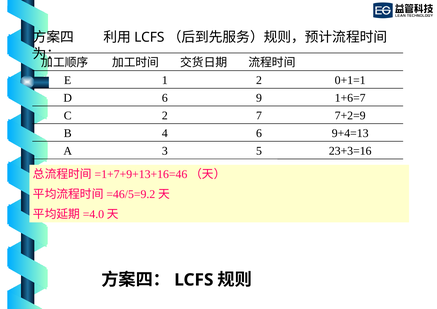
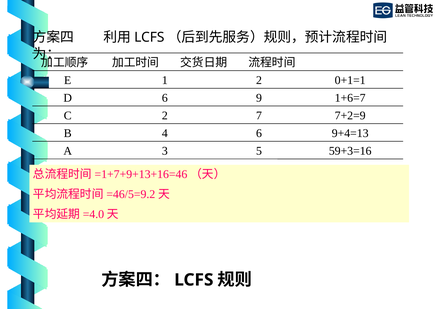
23+3=16: 23+3=16 -> 59+3=16 (350, 151)
